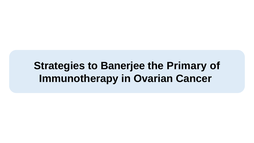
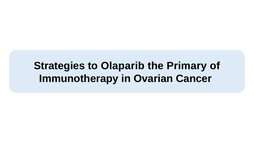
Banerjee: Banerjee -> Olaparib (123, 66)
